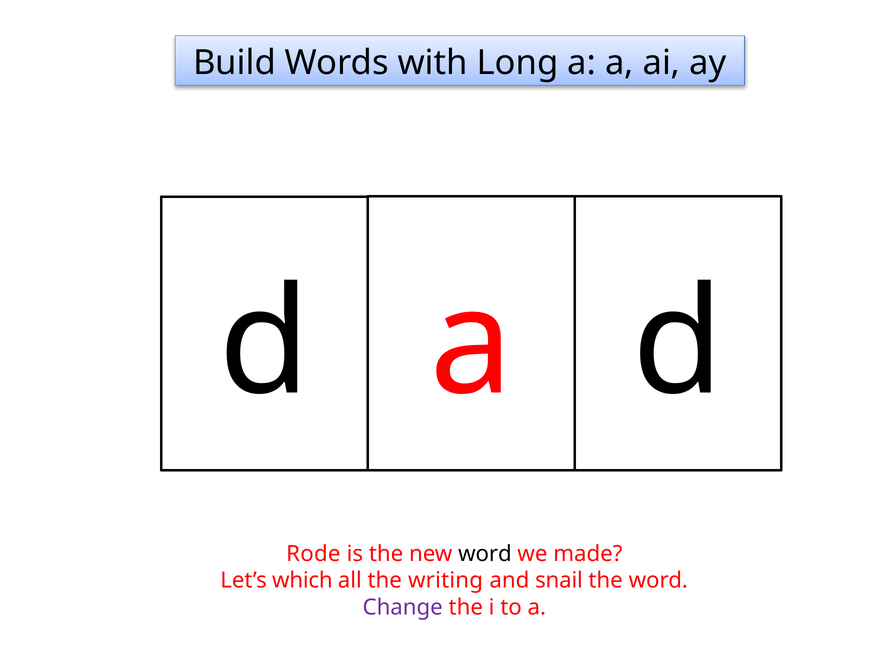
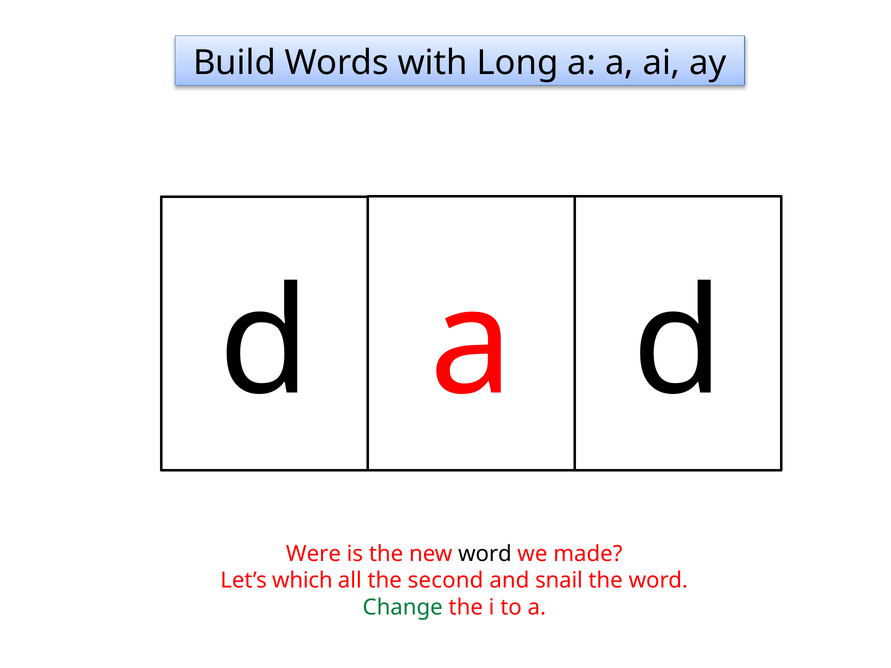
Rode: Rode -> Were (313, 554)
writing: writing -> second (446, 581)
Change colour: purple -> green (403, 608)
